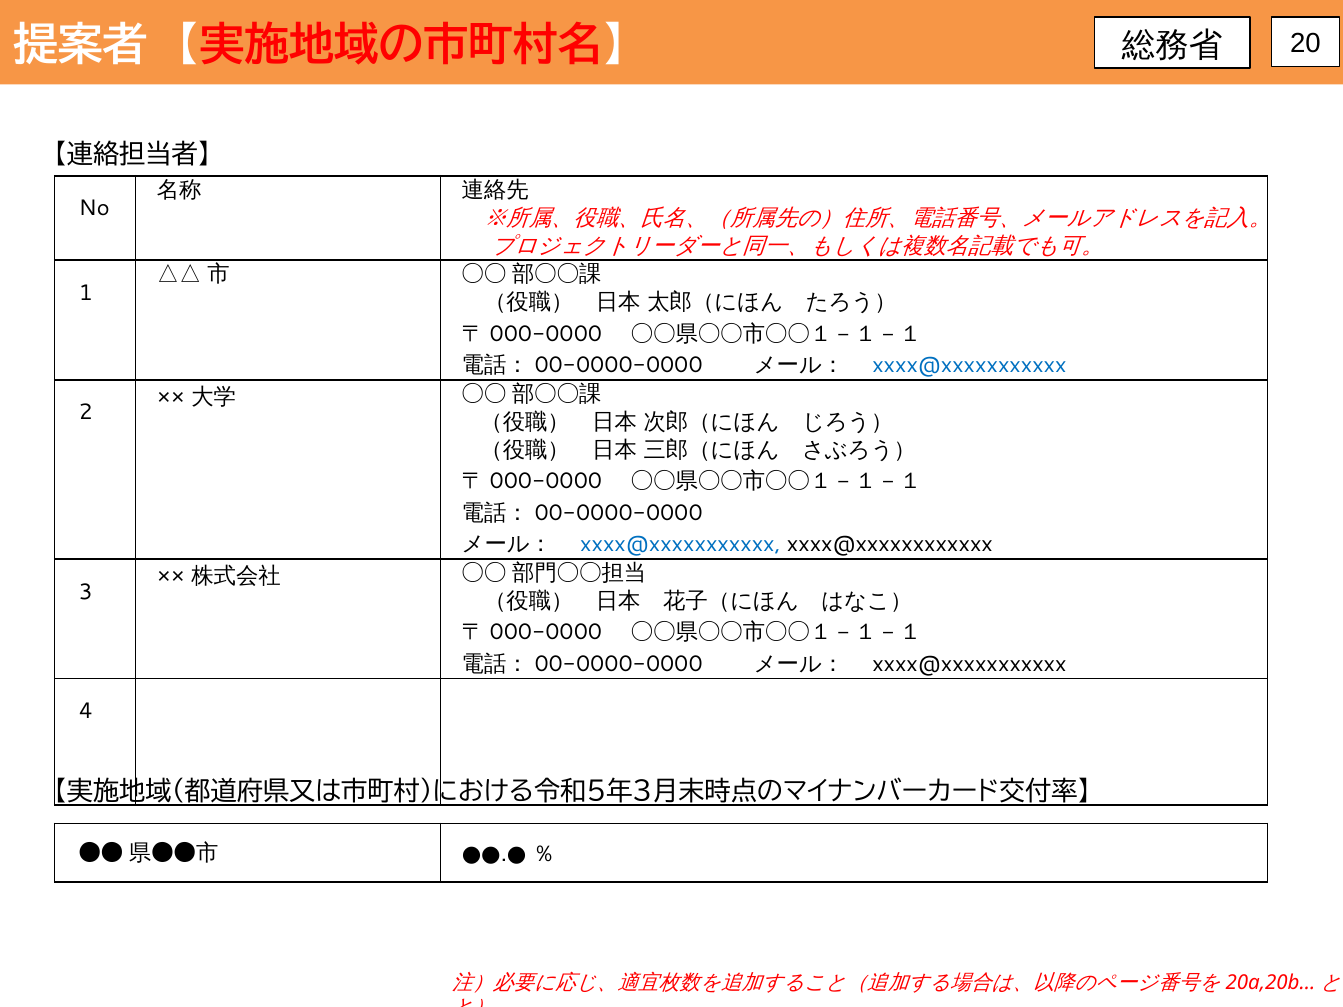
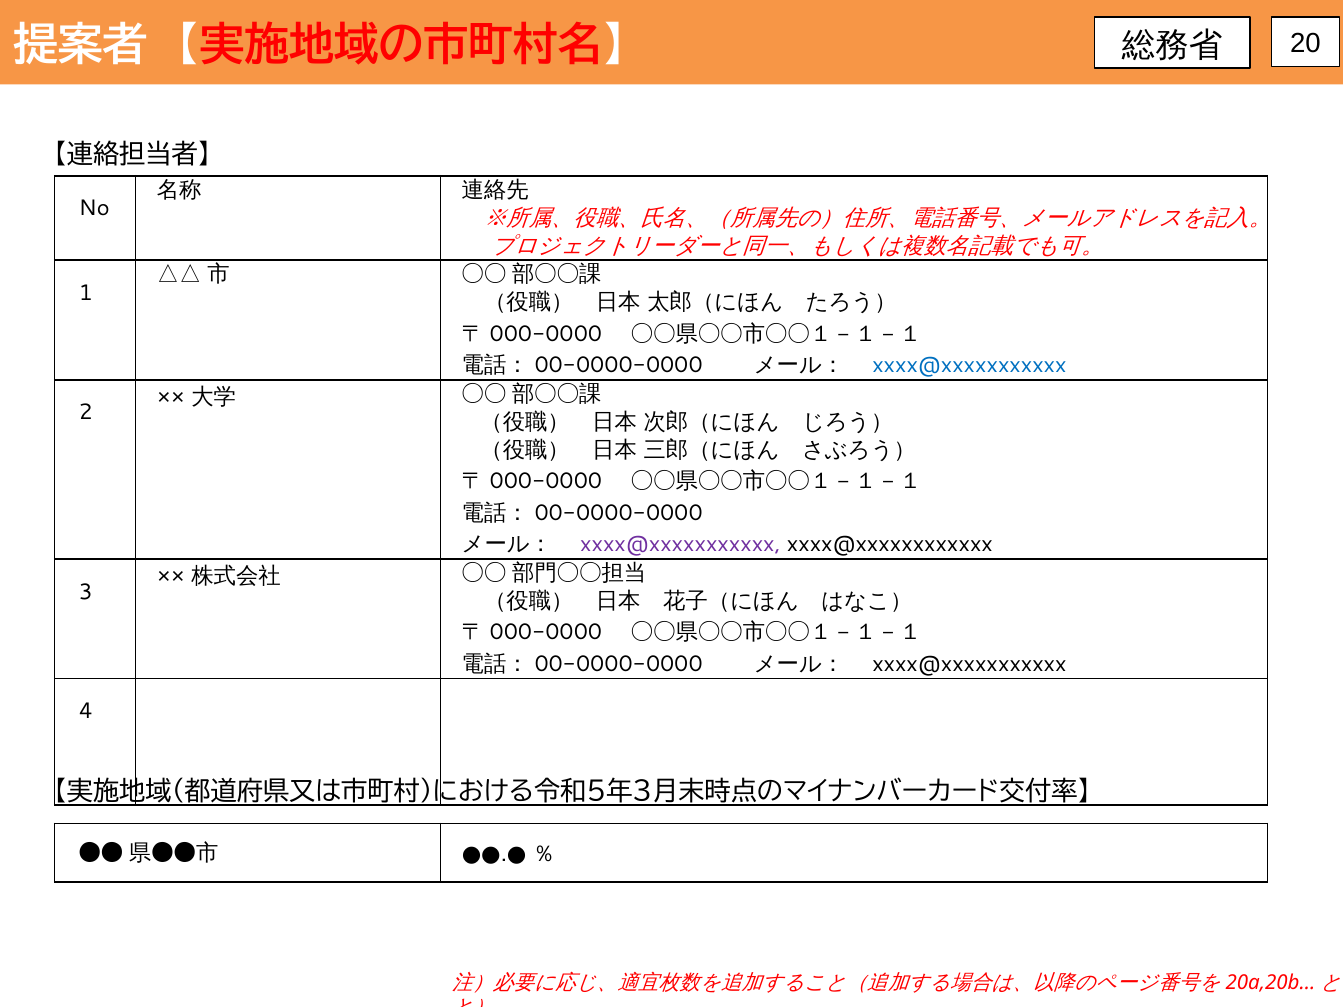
xxxx@xxxxxxxxxxx colour: blue -> purple (681, 545)
